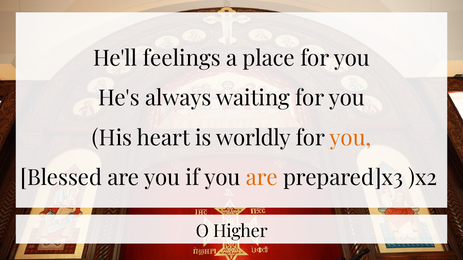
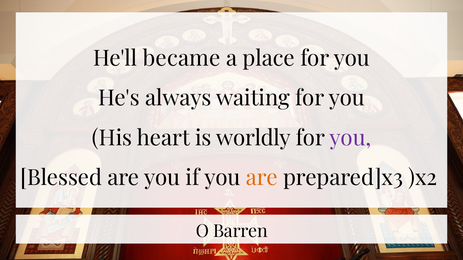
feelings: feelings -> became (182, 58)
you colour: orange -> purple (350, 138)
Higher: Higher -> Barren (240, 232)
